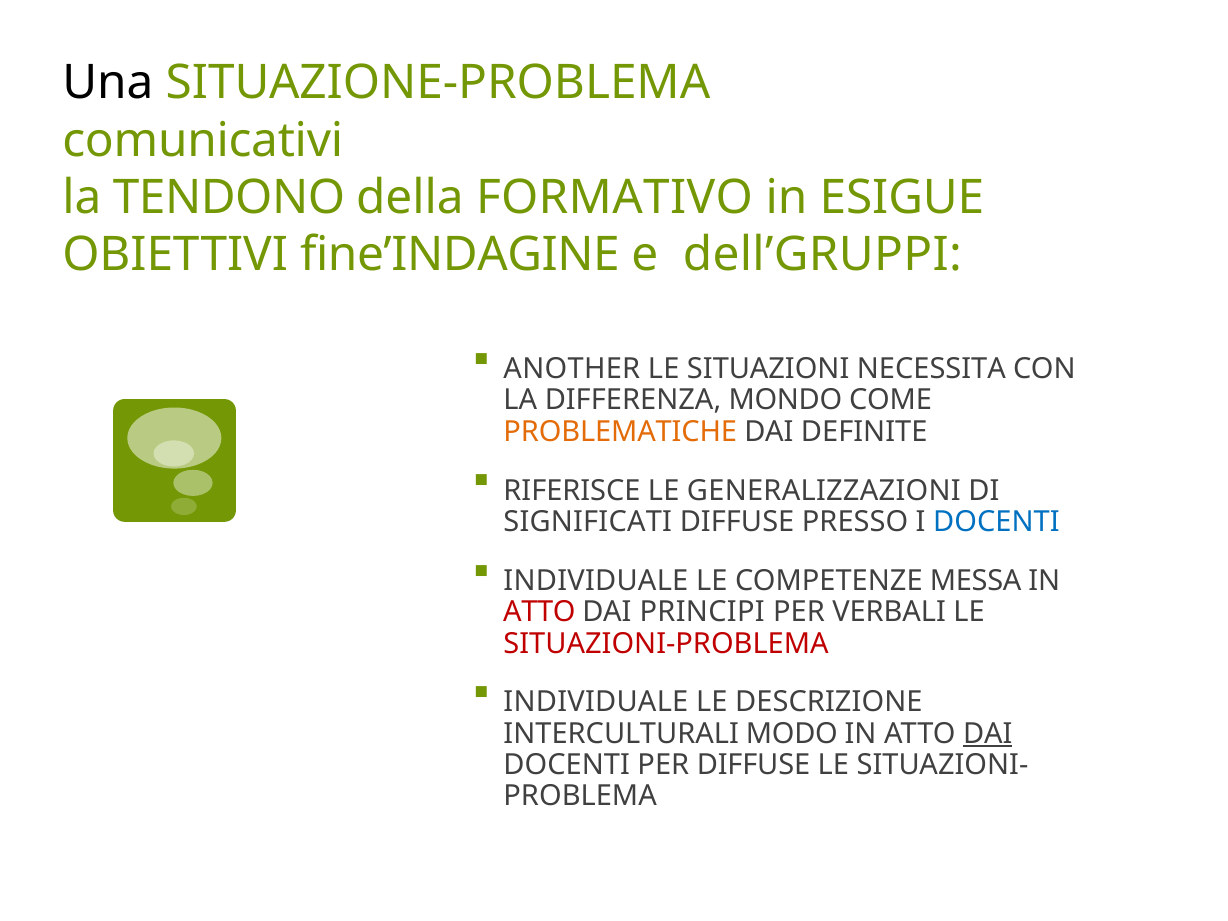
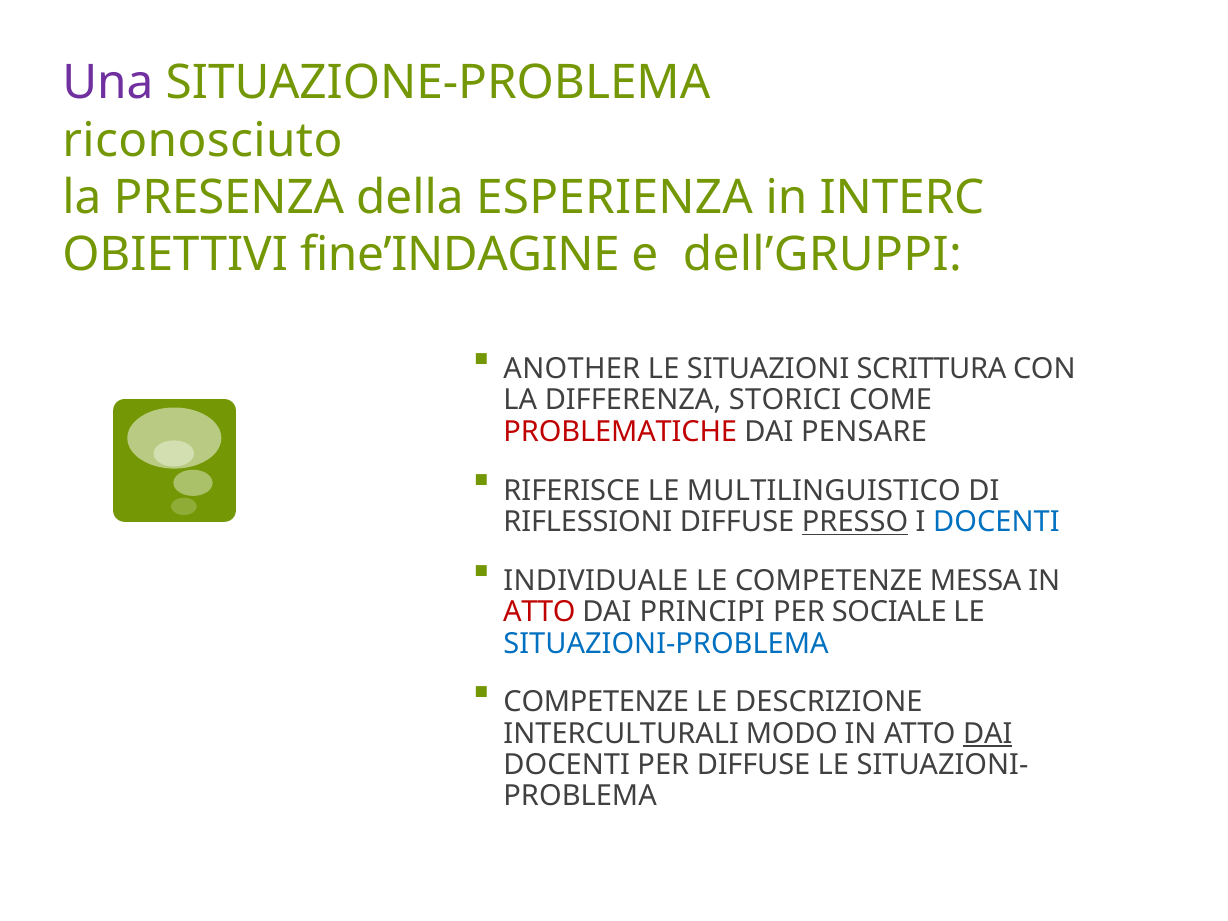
Una colour: black -> purple (108, 83)
comunicativi: comunicativi -> riconosciuto (202, 140)
TENDONO: TENDONO -> PRESENZA (229, 198)
FORMATIVO: FORMATIVO -> ESPERIENZA (614, 198)
ESIGUE: ESIGUE -> INTERC (902, 198)
NECESSITA: NECESSITA -> SCRITTURA (932, 369)
MONDO: MONDO -> STORICI (785, 400)
PROBLEMATICHE colour: orange -> red (620, 432)
DEFINITE: DEFINITE -> PENSARE (864, 432)
GENERALIZZAZIONI: GENERALIZZAZIONI -> MULTILINGUISTICO (824, 491)
SIGNIFICATI: SIGNIFICATI -> RIFLESSIONI (588, 522)
PRESSO underline: none -> present (855, 522)
VERBALI: VERBALI -> SOCIALE (889, 612)
SITUAZIONI-PROBLEMA colour: red -> blue (666, 643)
INDIVIDUALE: INDIVIDUALE -> COMPETENZE (596, 702)
